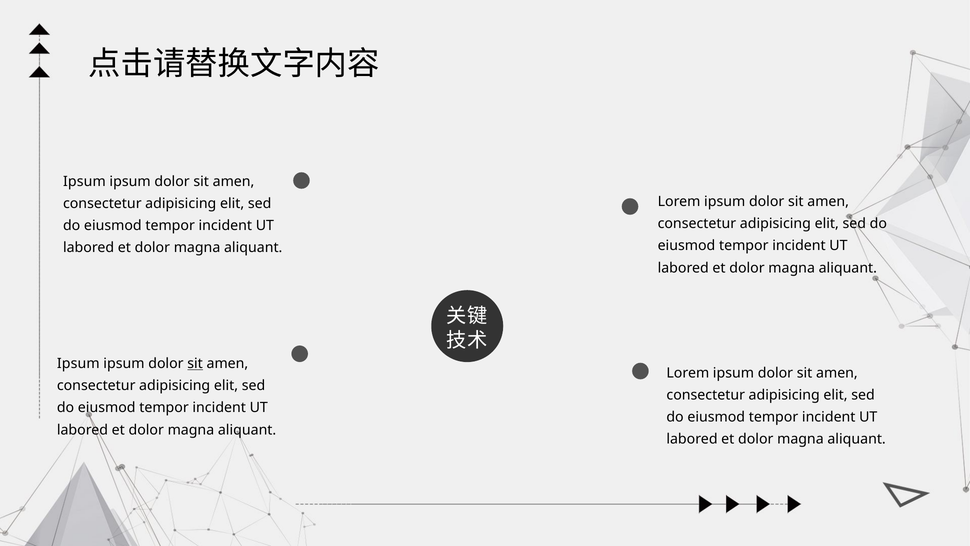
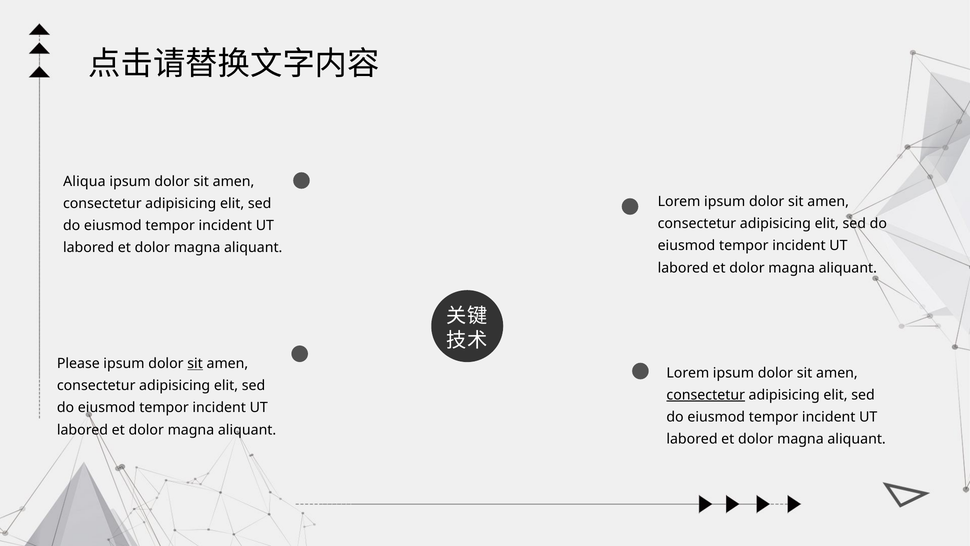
Ipsum: Ipsum -> Aliqua (84, 181)
Ipsum: Ipsum -> Please (78, 363)
consectetur underline: none -> present (706, 395)
